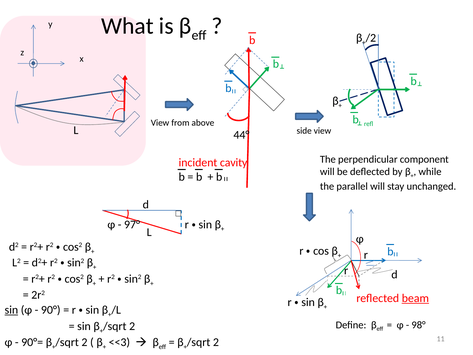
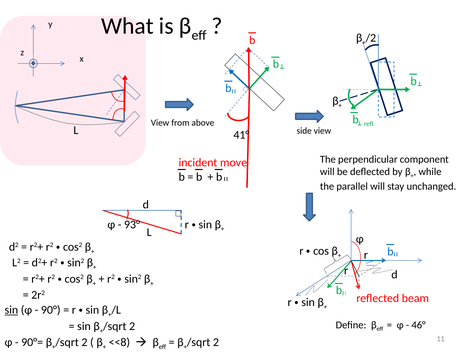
44°: 44° -> 41° (241, 135)
cavity: cavity -> move (234, 163)
97°: 97° -> 93° (132, 224)
beam underline: present -> none (415, 298)
98°: 98° -> 46° (419, 325)
<<3: <<3 -> <<8 (119, 342)
